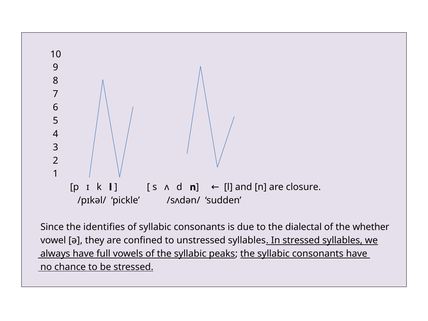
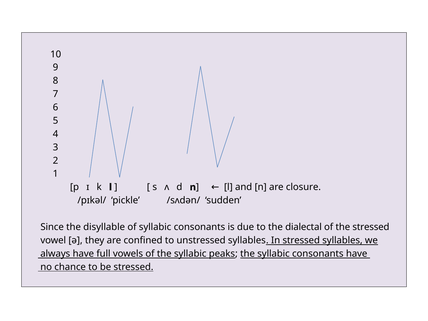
identifies: identifies -> disyllable (104, 227)
the whether: whether -> stressed (371, 227)
